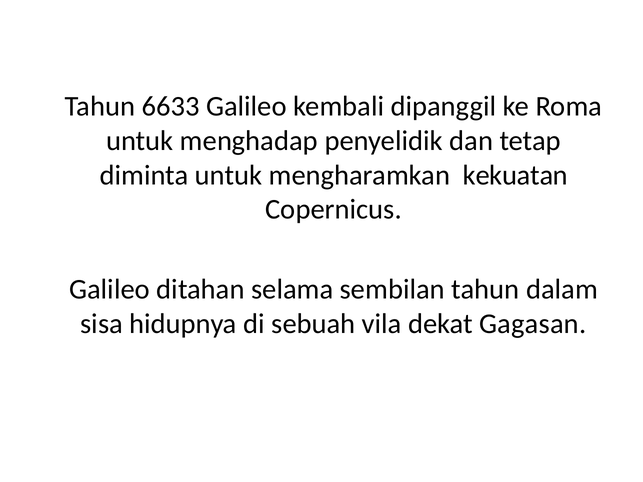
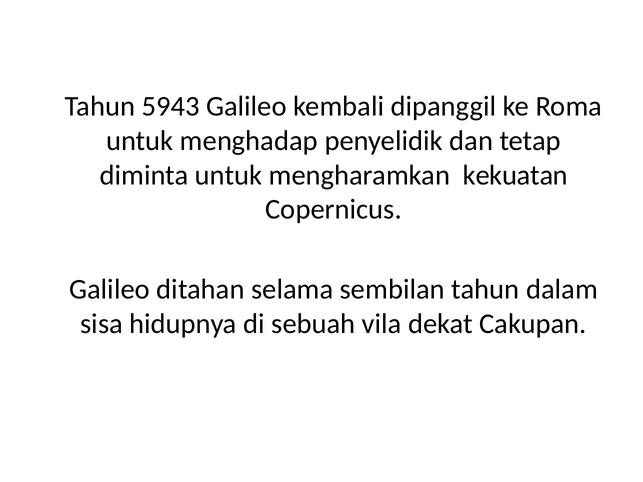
6633: 6633 -> 5943 (171, 107)
Gagasan: Gagasan -> Cakupan (533, 324)
